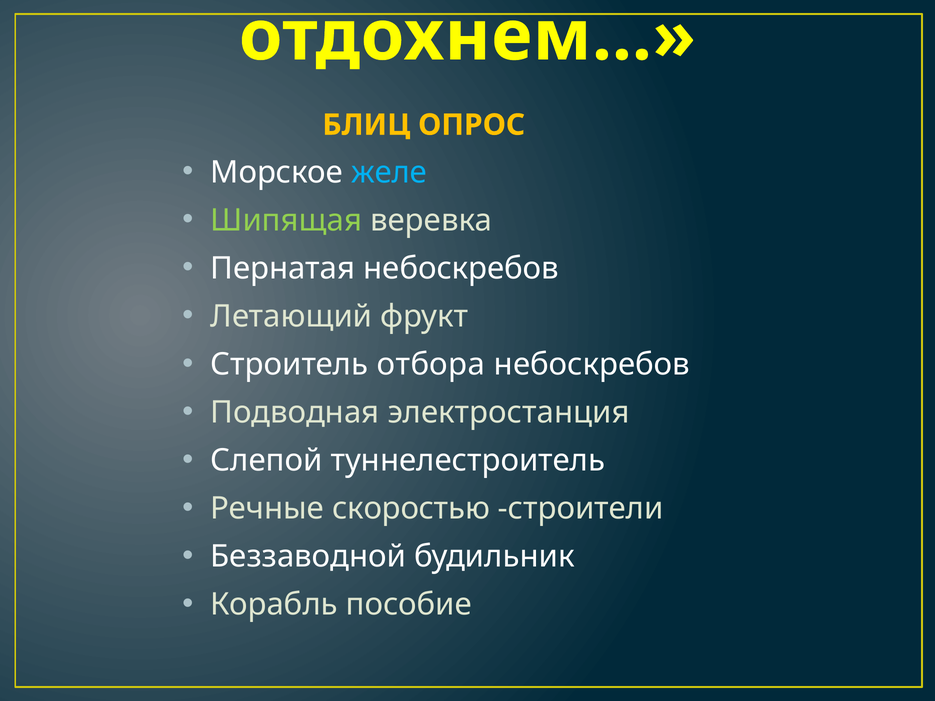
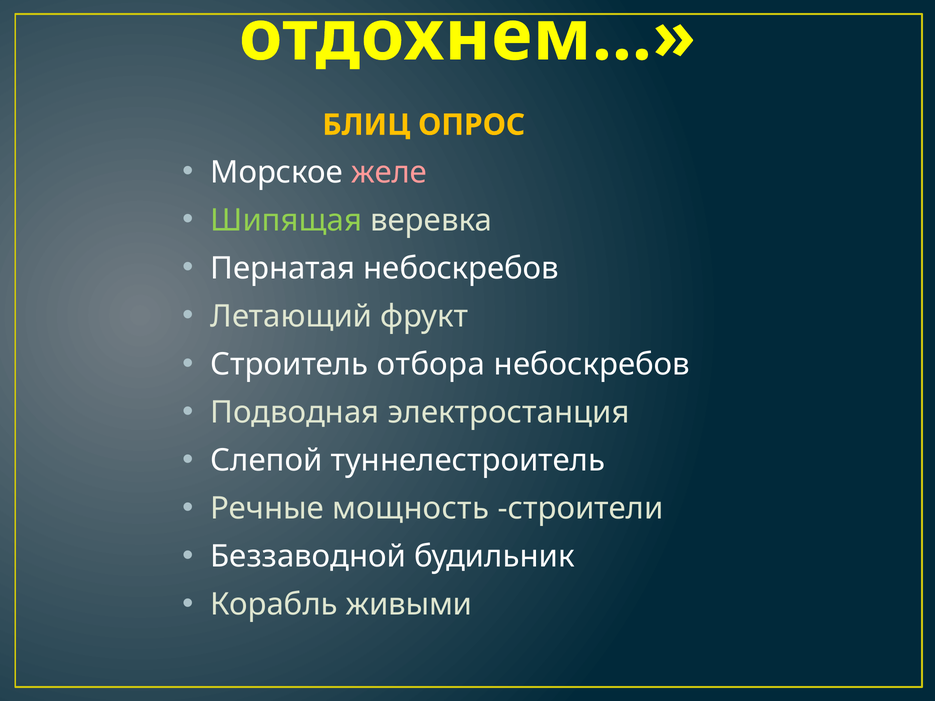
желе colour: light blue -> pink (389, 172)
скоростью: скоростью -> мощность (411, 509)
пособие: пособие -> живыми (409, 605)
